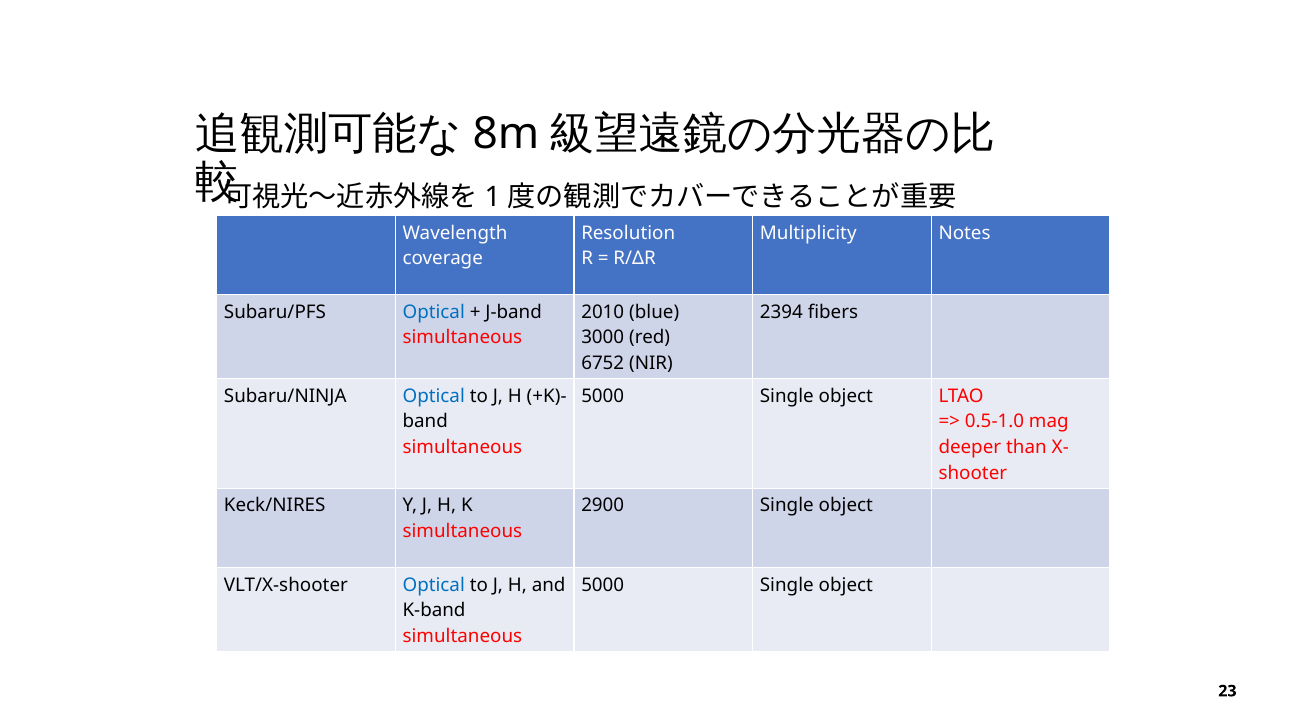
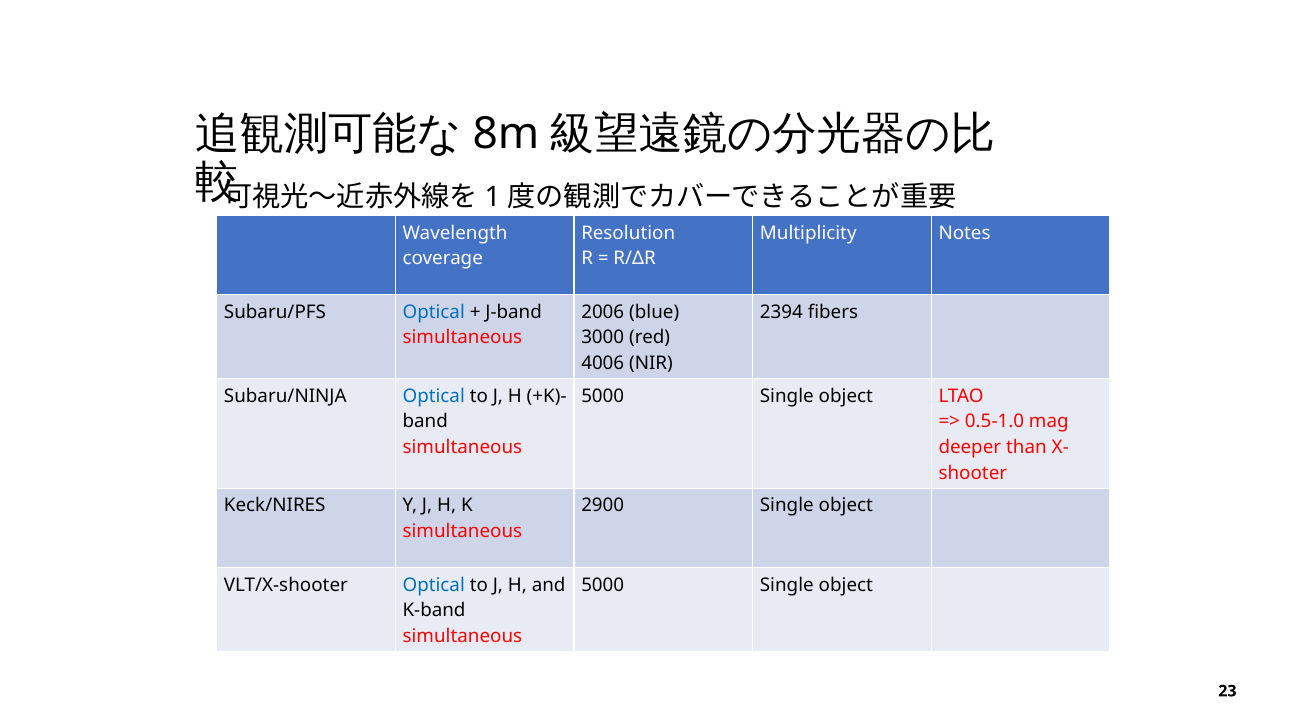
2010: 2010 -> 2006 (603, 312)
6752: 6752 -> 4006 (603, 363)
